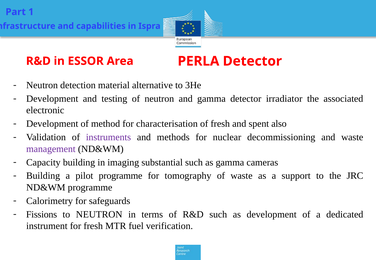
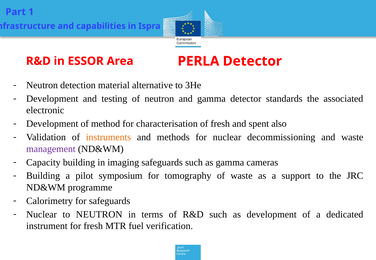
irradiator: irradiator -> standards (284, 99)
instruments colour: purple -> orange (108, 137)
imaging substantial: substantial -> safeguards (162, 163)
pilot programme: programme -> symposium (121, 176)
Fissions: Fissions -> Nuclear (42, 215)
